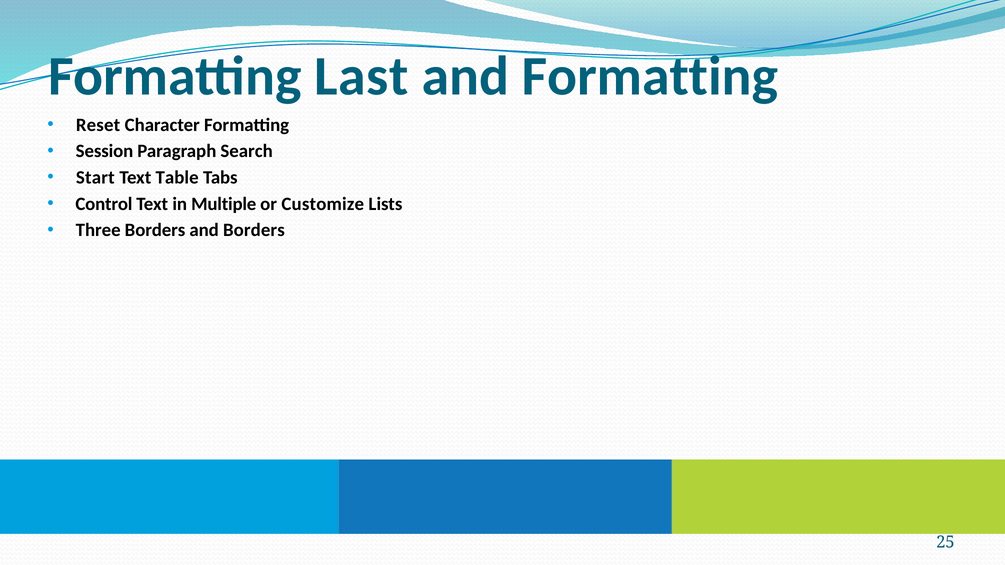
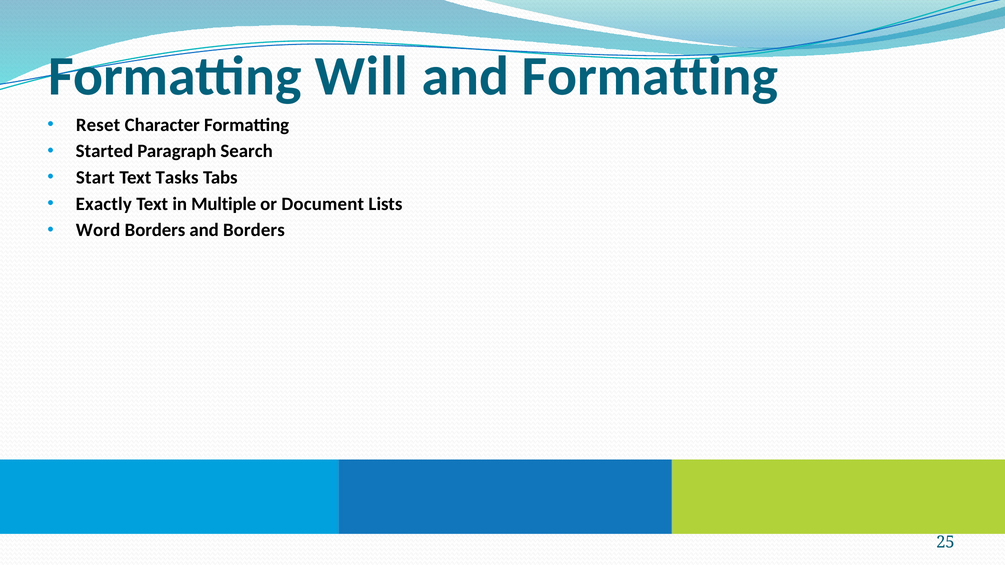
Last: Last -> Will (361, 76)
Session: Session -> Started (104, 151)
Table: Table -> Tasks (177, 178)
Control: Control -> Exactly (104, 204)
Customize: Customize -> Document (323, 204)
Three: Three -> Word (98, 230)
